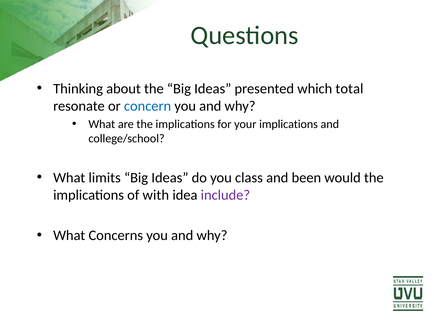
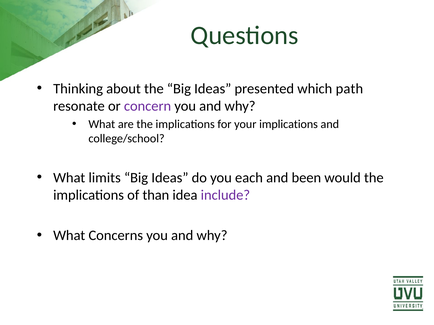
total: total -> path (349, 89)
concern colour: blue -> purple (148, 106)
class: class -> each (249, 178)
with: with -> than (156, 195)
